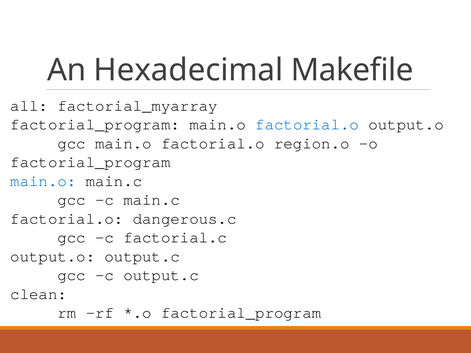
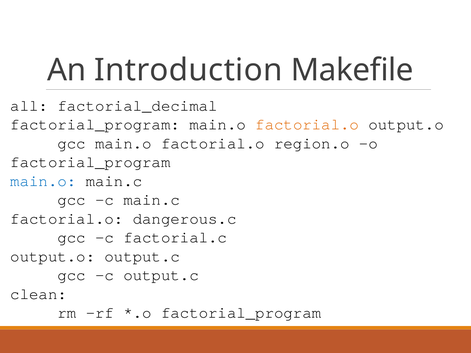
Hexadecimal: Hexadecimal -> Introduction (188, 70)
factorial_myarray: factorial_myarray -> factorial_decimal (138, 106)
factorial.o colour: blue -> orange (307, 125)
